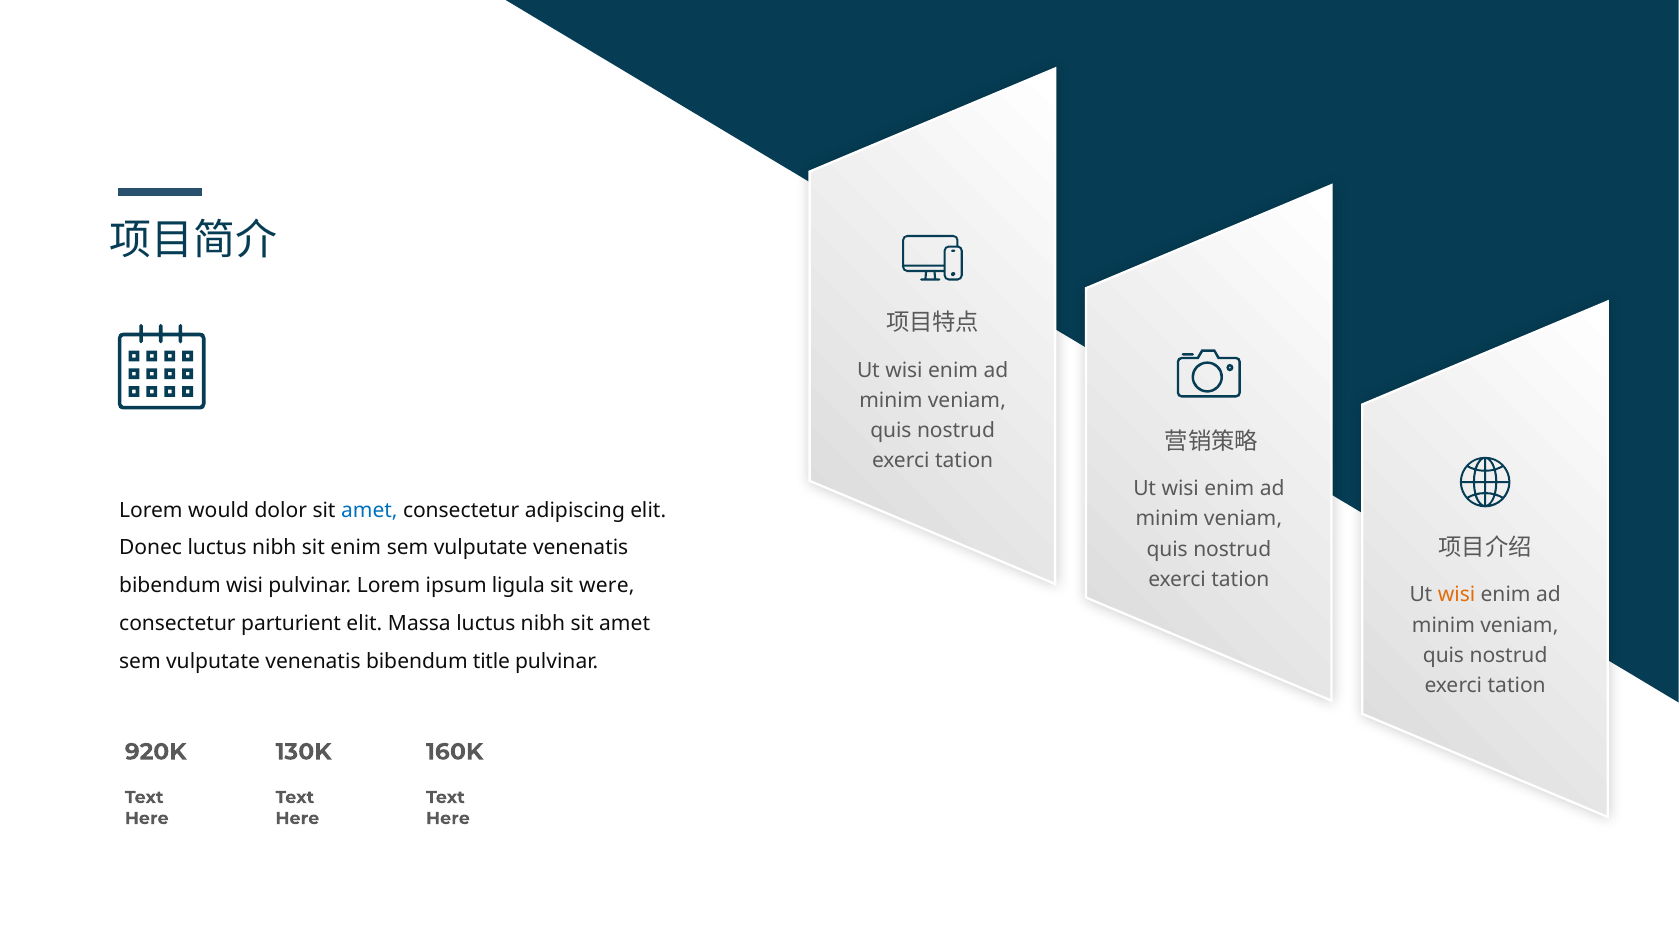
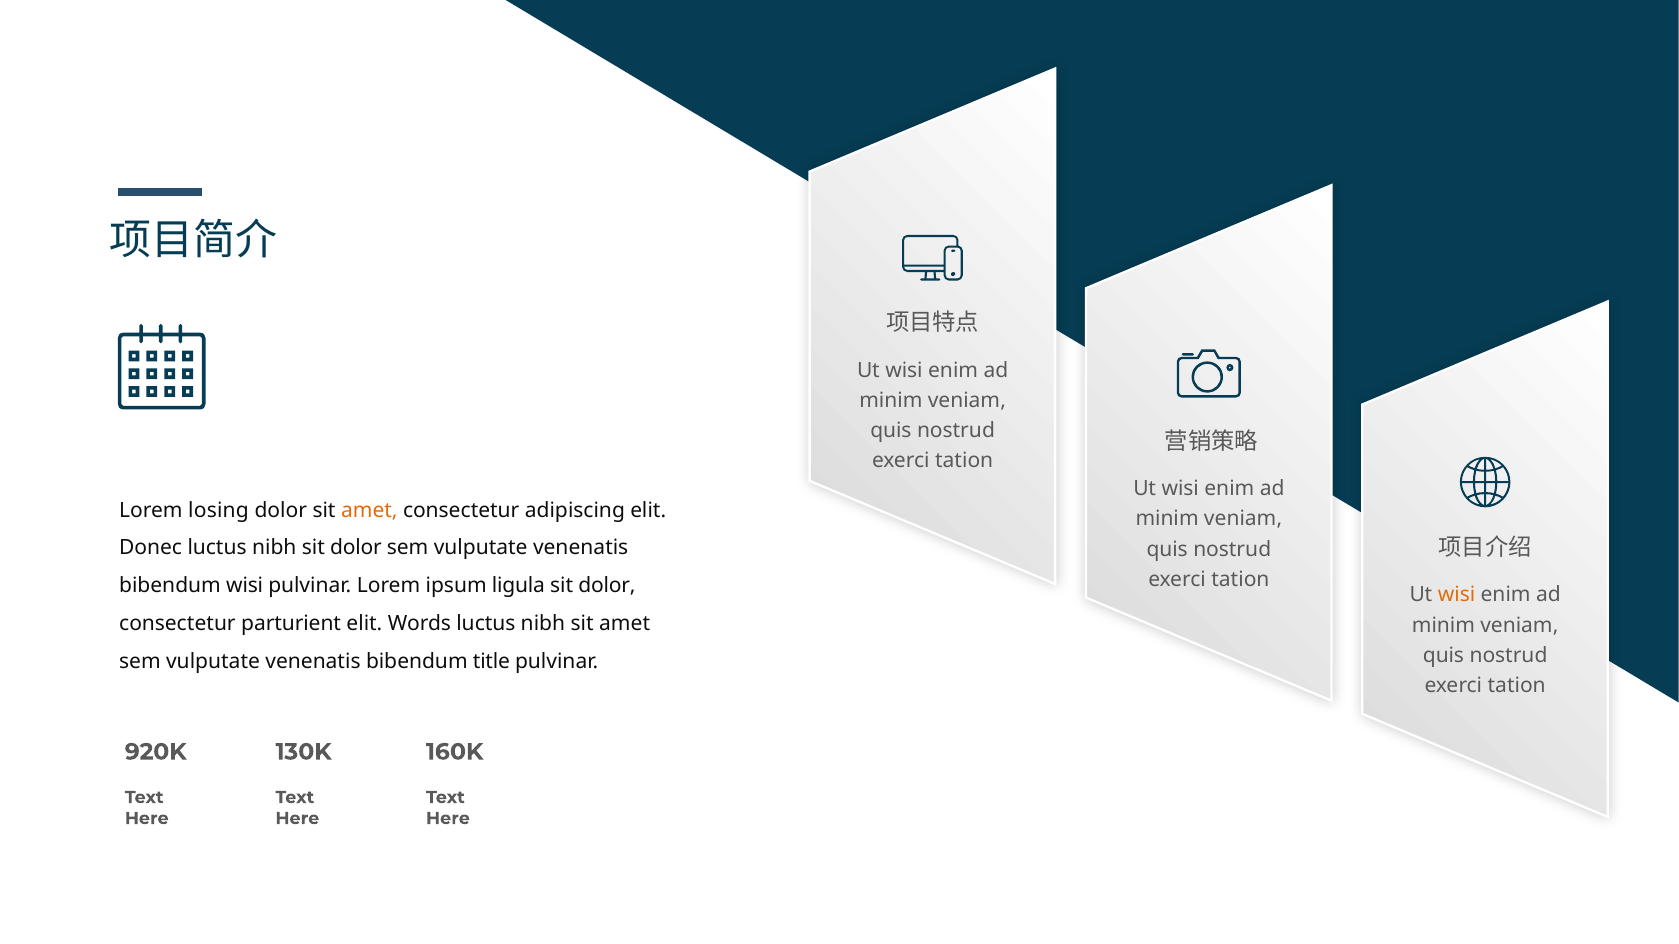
would: would -> losing (218, 510)
amet colour: blue -> orange (369, 510)
nibh sit enim: enim -> dolor (356, 548)
were: were -> dolor (607, 586)
Massa: Massa -> Words (419, 624)
